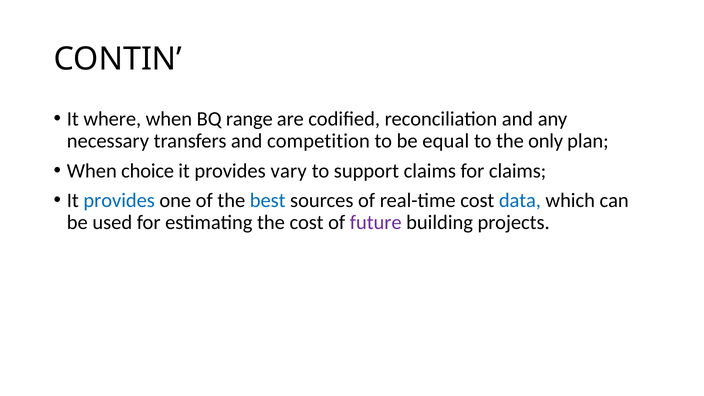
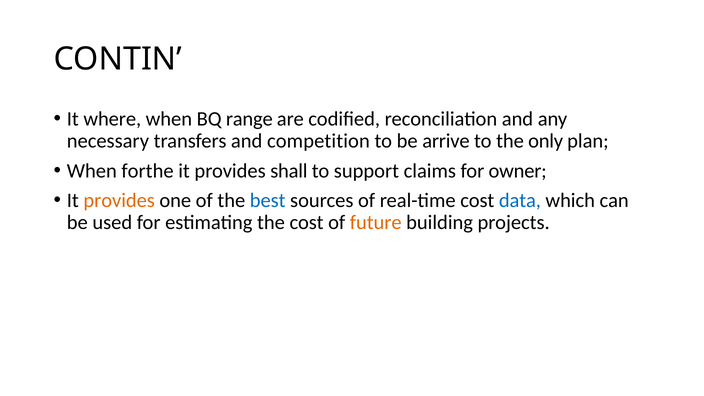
equal: equal -> arrive (446, 141)
choice: choice -> forthe (148, 171)
vary: vary -> shall (289, 171)
for claims: claims -> owner (518, 171)
provides colour: blue -> orange (119, 200)
future colour: purple -> orange (376, 222)
